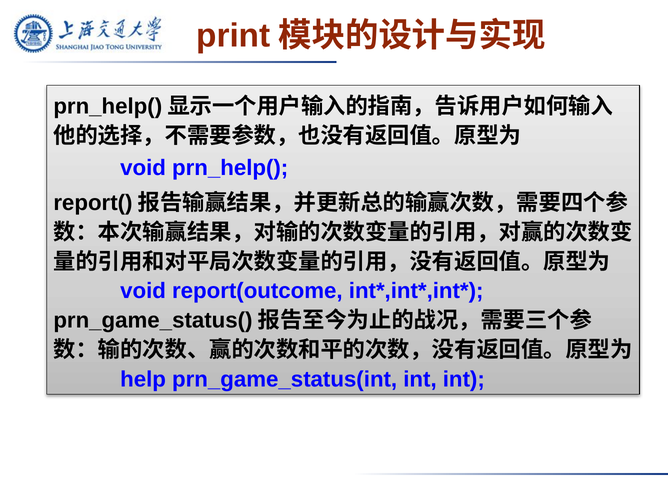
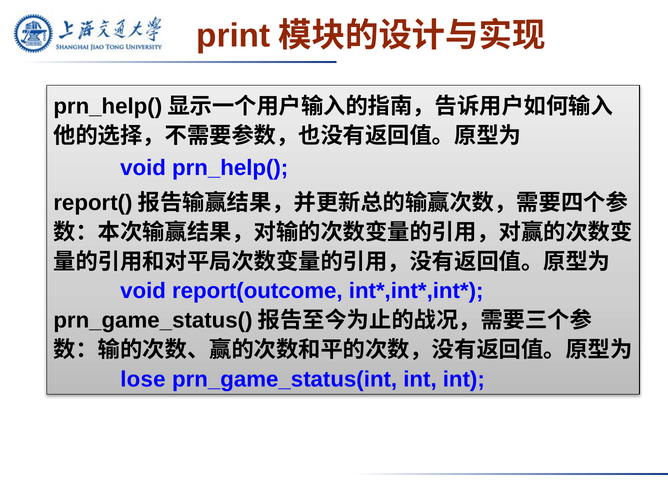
help: help -> lose (143, 379)
